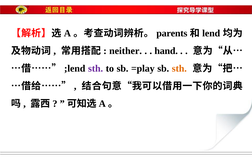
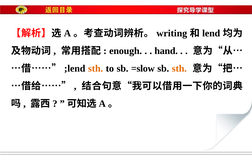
parents: parents -> writing (172, 33)
neither: neither -> enough (126, 51)
sth colour: purple -> orange (96, 69)
=play: =play -> =slow (143, 69)
